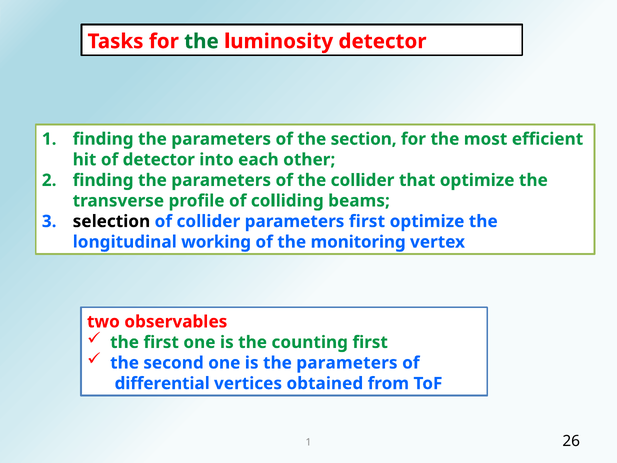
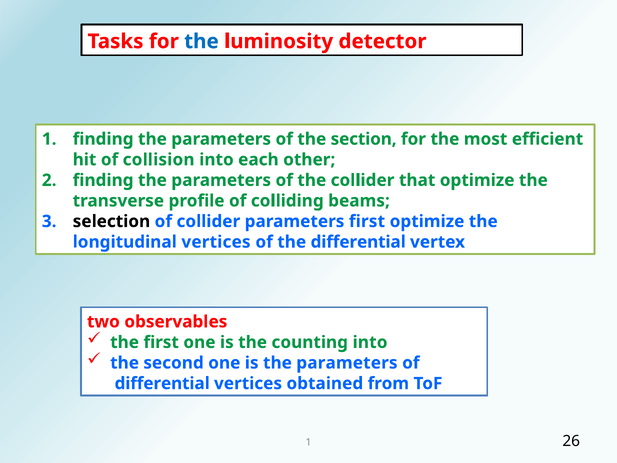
the colour: green -> blue (201, 41)
of detector: detector -> collision (159, 160)
longitudinal working: working -> vertices (216, 242)
the monitoring: monitoring -> differential (358, 242)
counting first: first -> into (370, 342)
